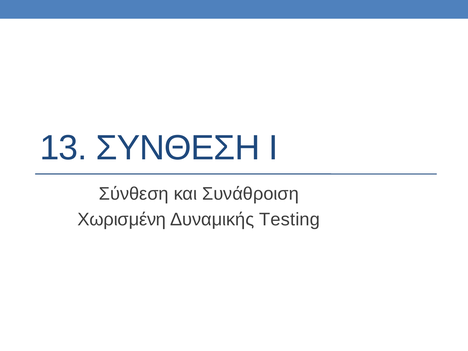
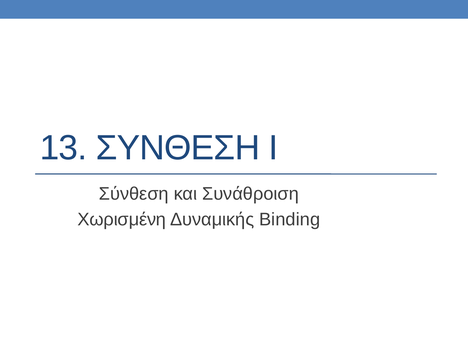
Testing: Testing -> Binding (290, 219)
